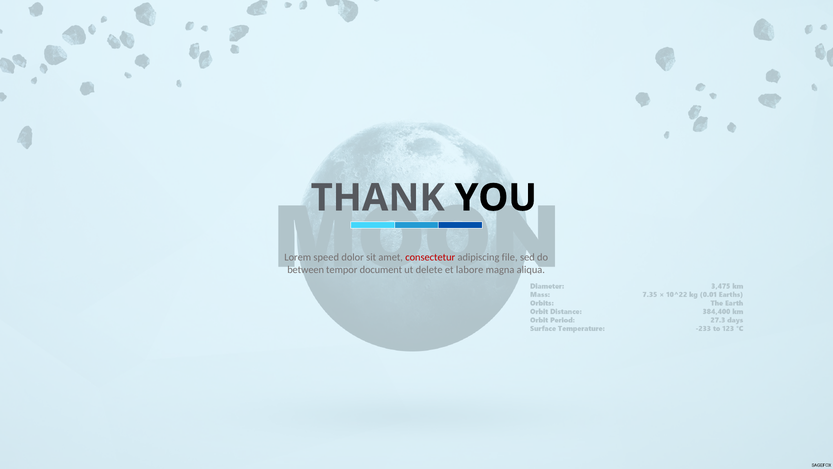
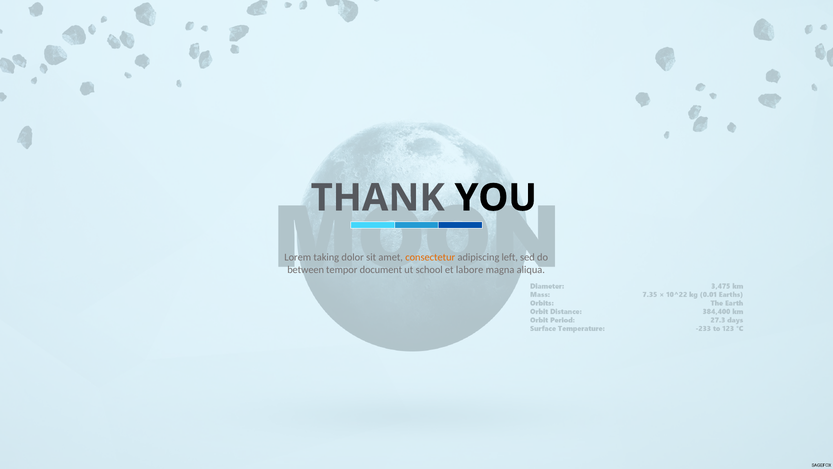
speed: speed -> taking (326, 257)
consectetur colour: red -> orange (430, 257)
file: file -> left (510, 257)
delete: delete -> school (429, 270)
